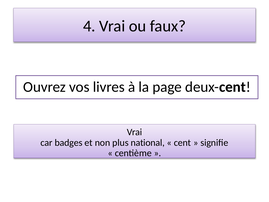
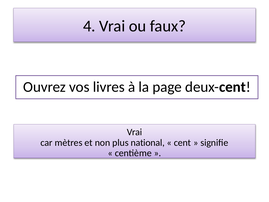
badges: badges -> mètres (69, 143)
